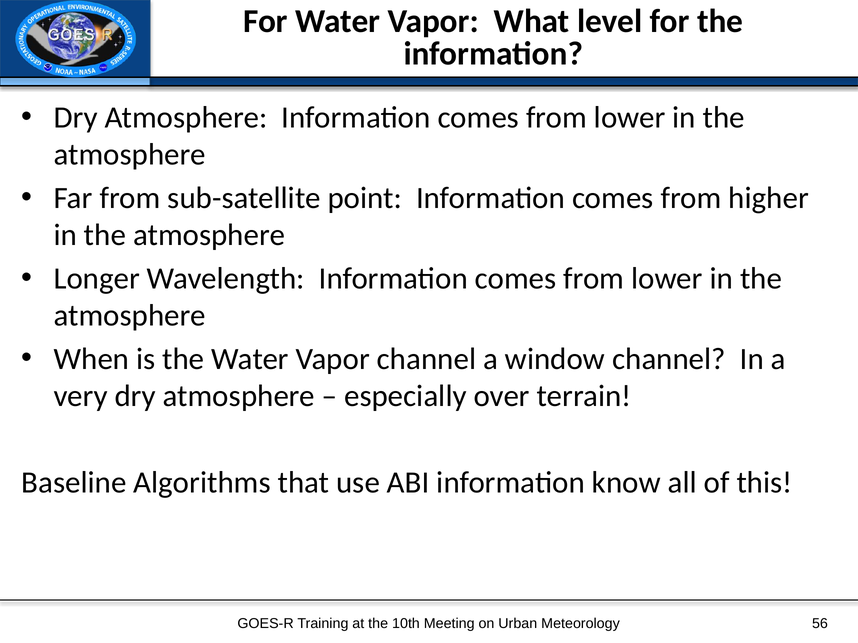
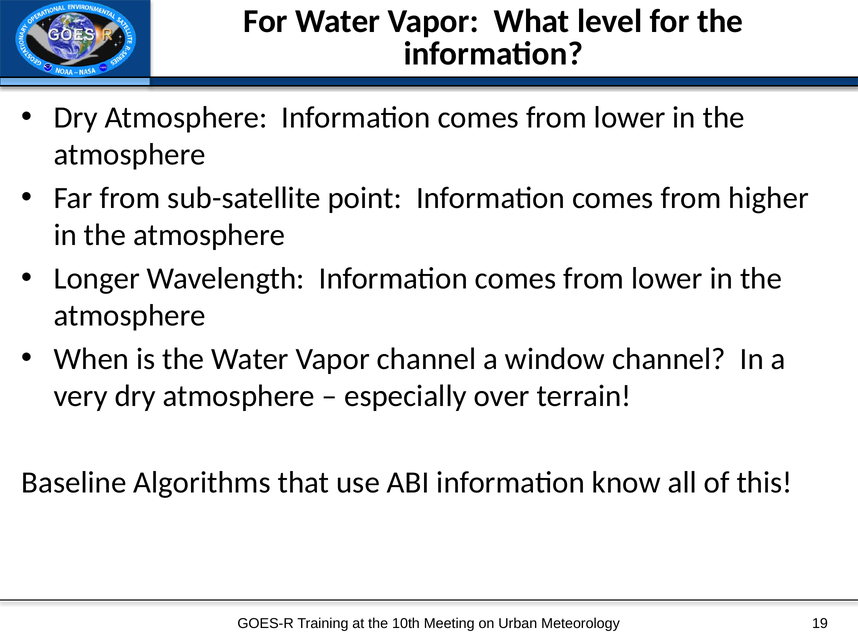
56: 56 -> 19 (820, 624)
